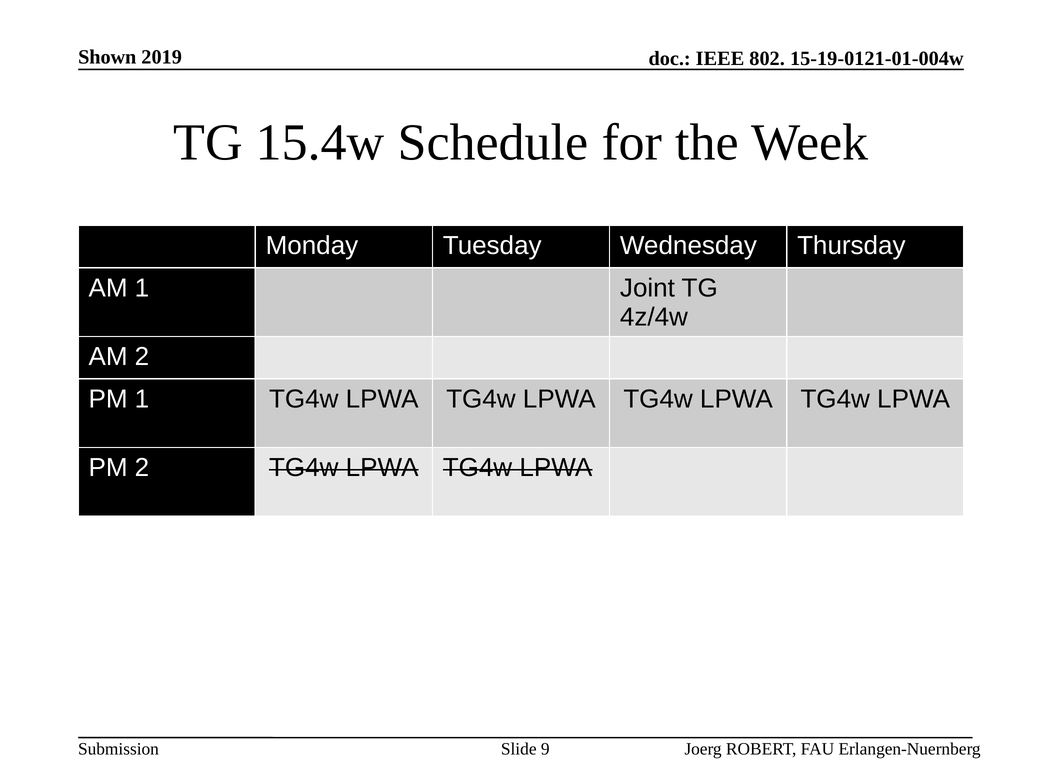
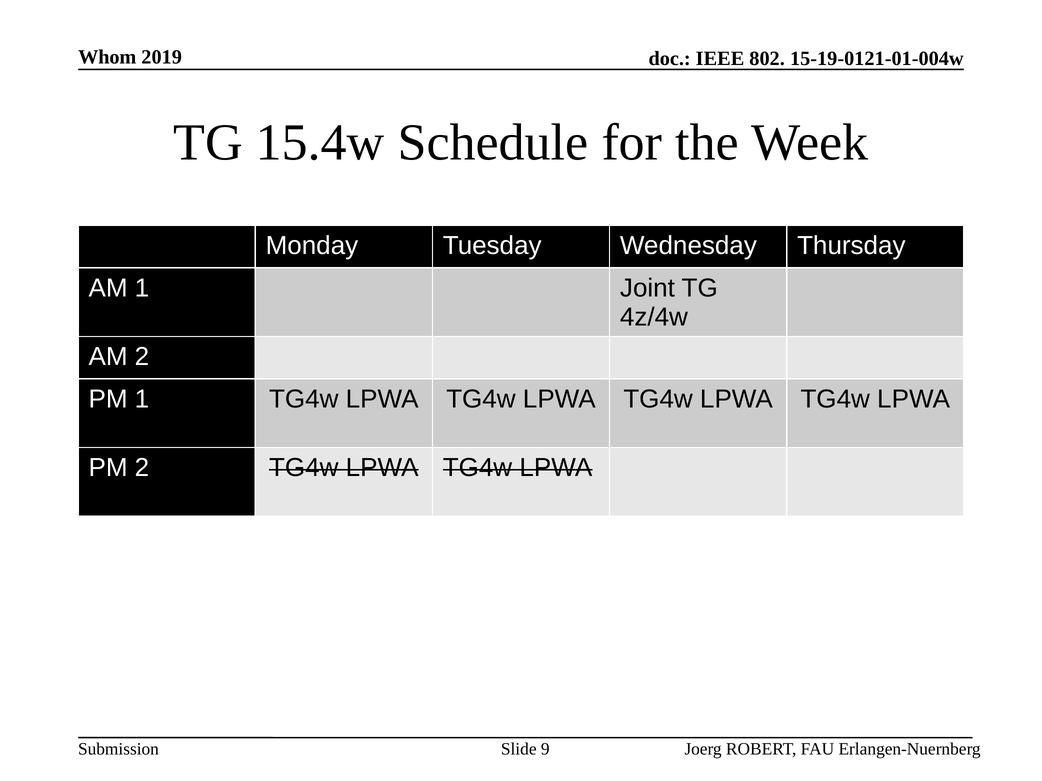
Shown: Shown -> Whom (107, 57)
